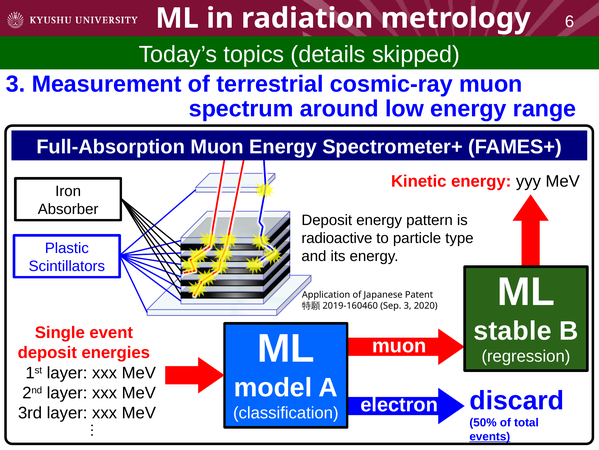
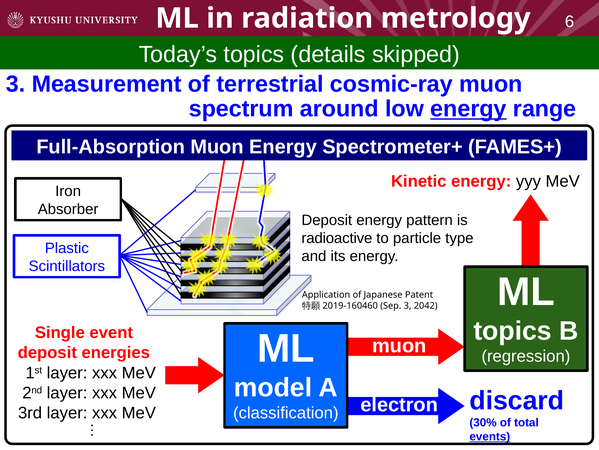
energy underline: none -> present (468, 109)
2020: 2020 -> 2042 (426, 305)
stable: stable -> topics (513, 330)
50%: 50% -> 30% (483, 422)
